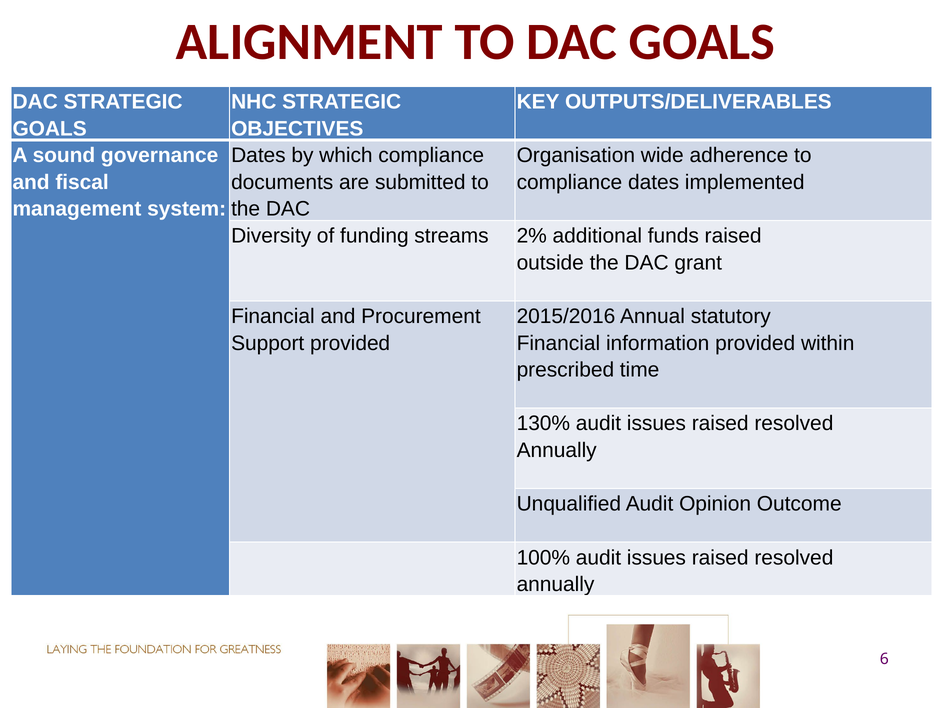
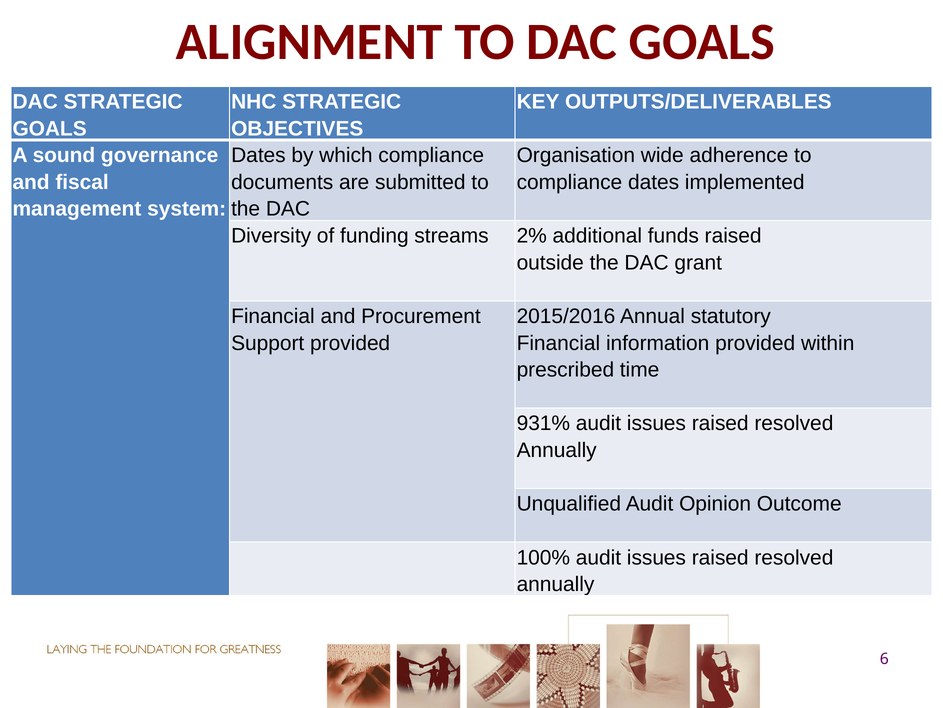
130%: 130% -> 931% (543, 423)
